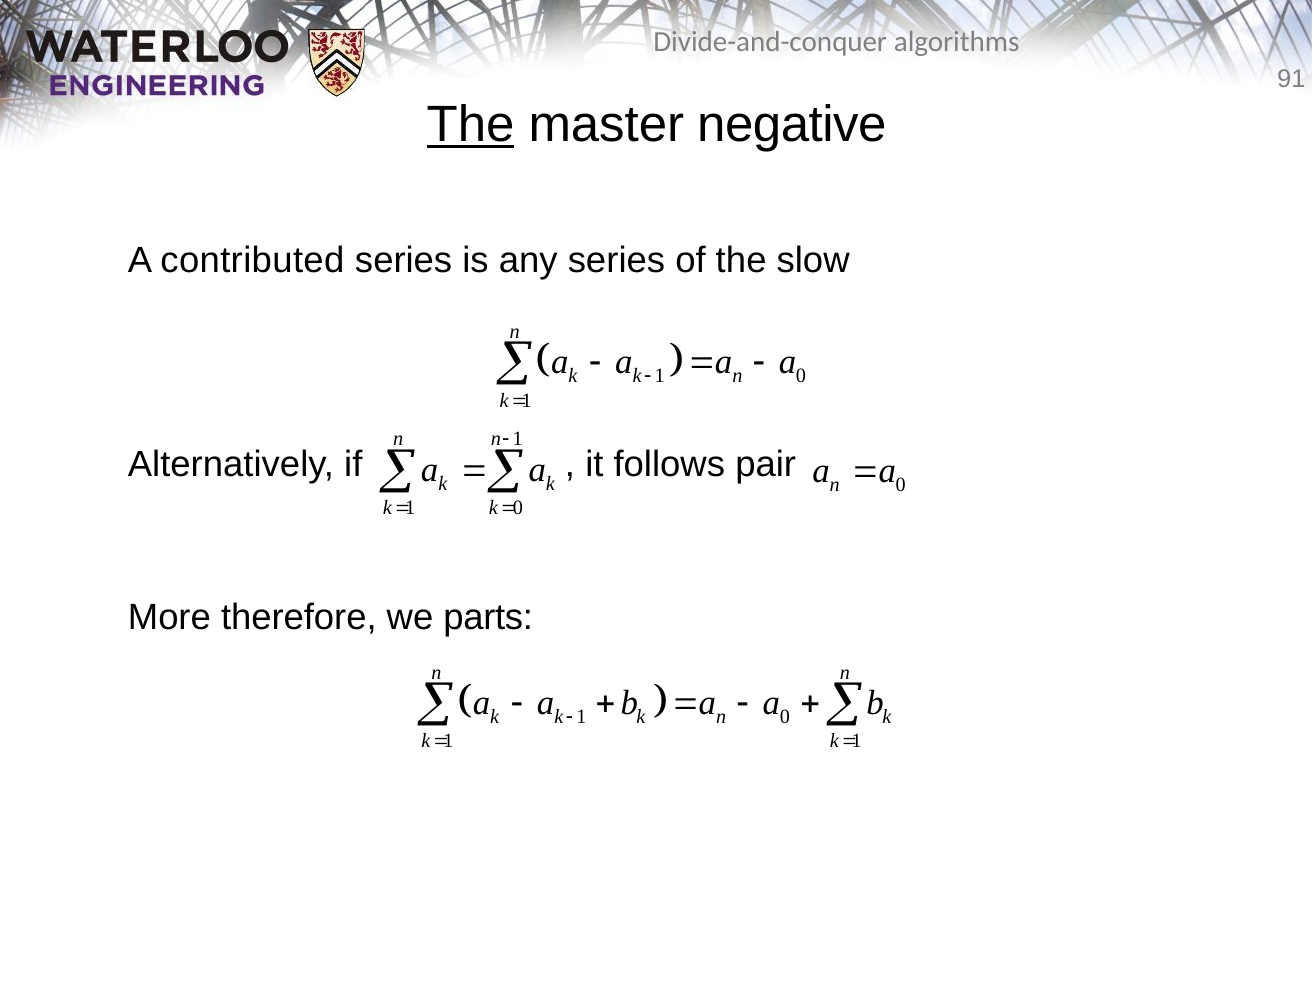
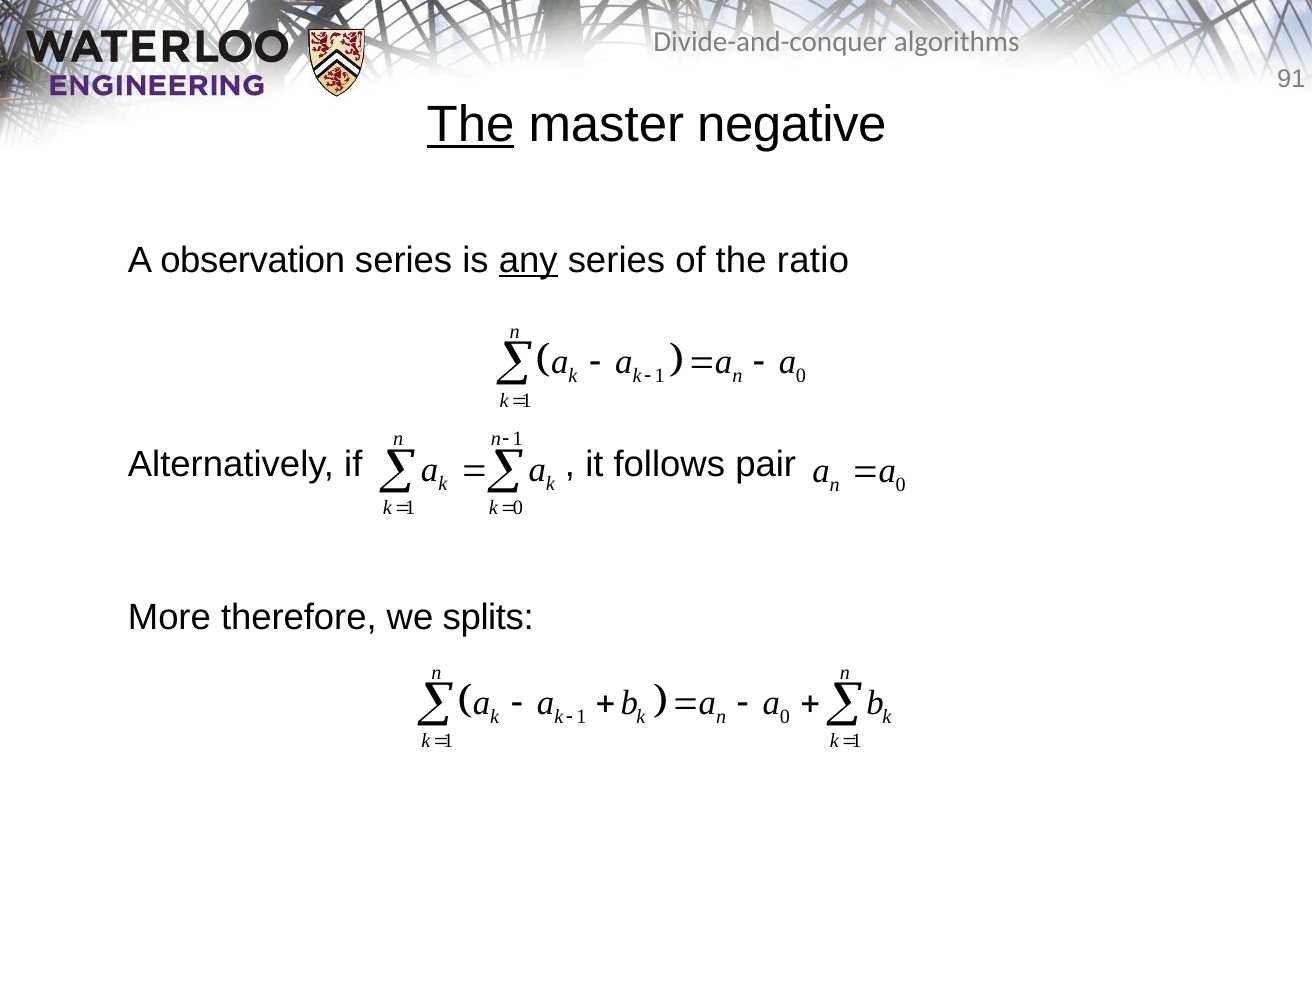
contributed: contributed -> observation (253, 261)
any underline: none -> present (528, 261)
slow: slow -> ratio (813, 261)
parts: parts -> splits (488, 618)
